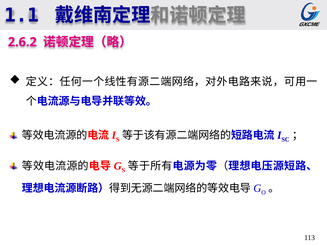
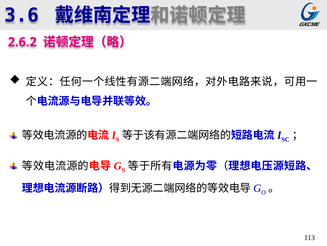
1.1: 1.1 -> 3.6 (22, 15)
